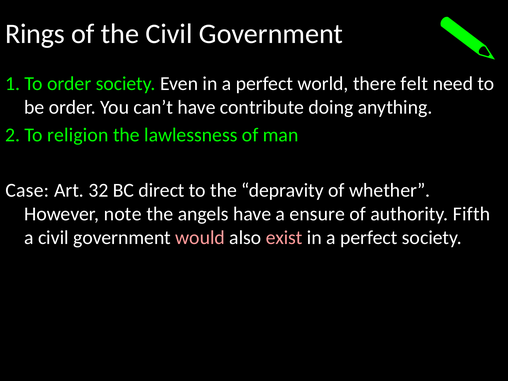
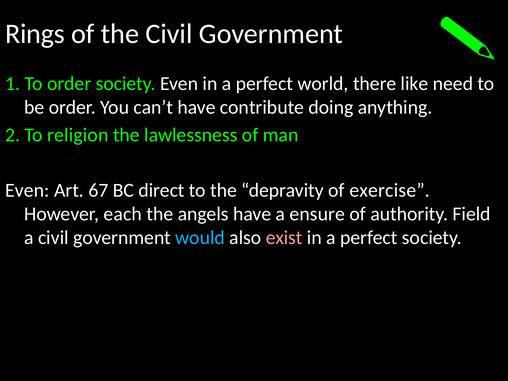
felt: felt -> like (414, 84)
Case: Case -> Even (27, 190)
32: 32 -> 67 (98, 190)
whether: whether -> exercise (390, 190)
note: note -> each (123, 214)
Fifth: Fifth -> Field (472, 214)
would colour: pink -> light blue (200, 238)
